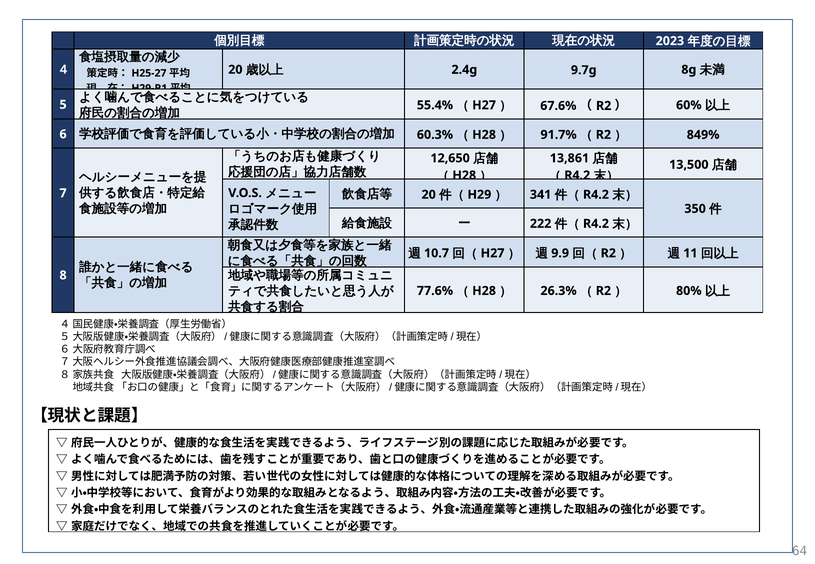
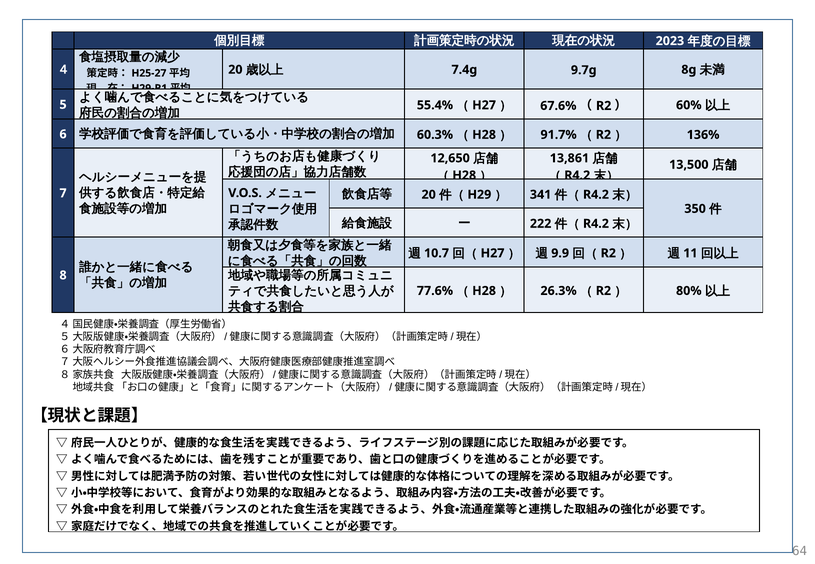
2.4g: 2.4g -> 7.4g (464, 70)
849%: 849% -> 136% (703, 135)
